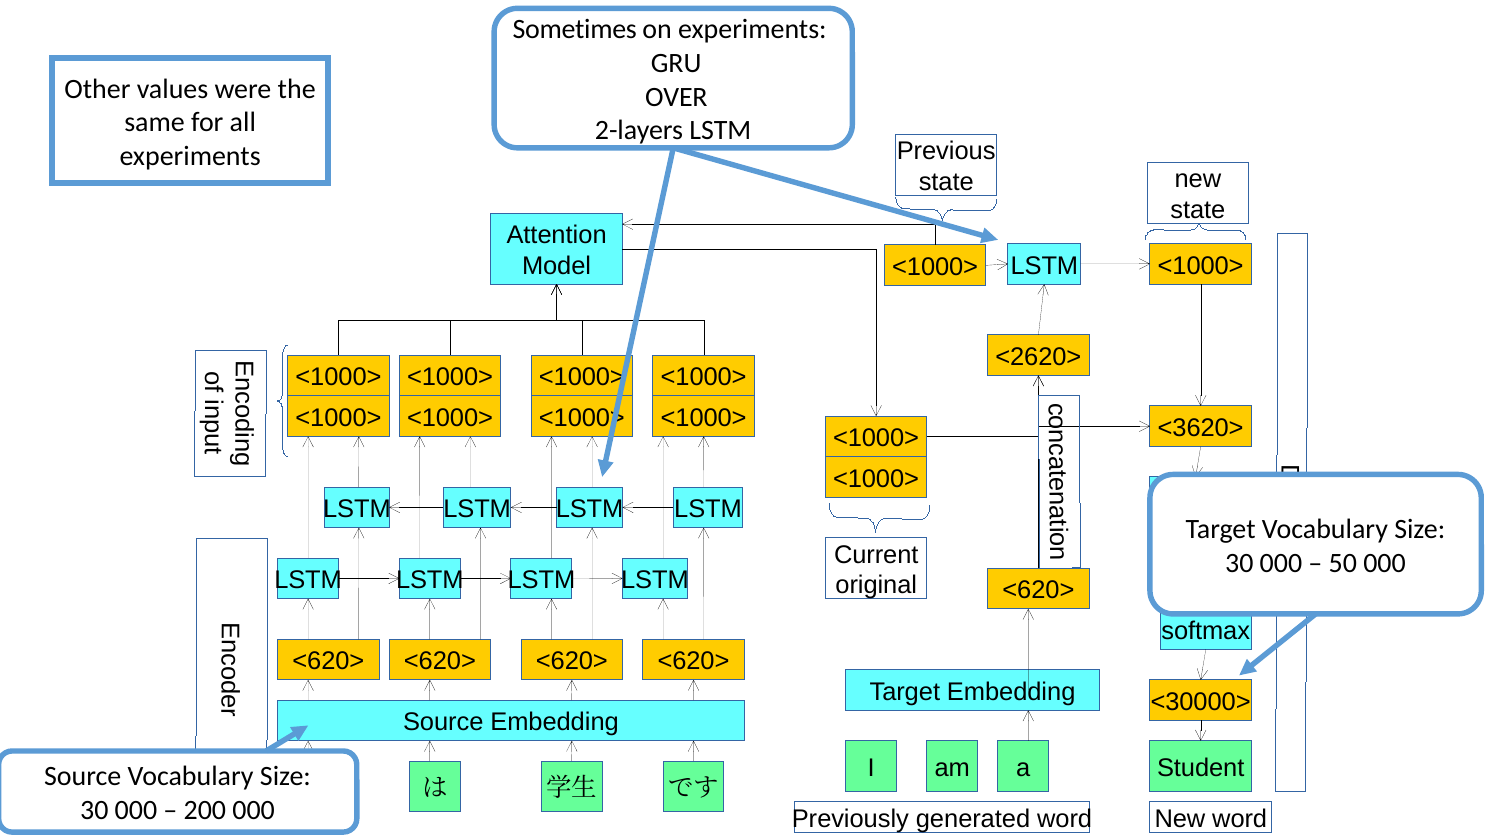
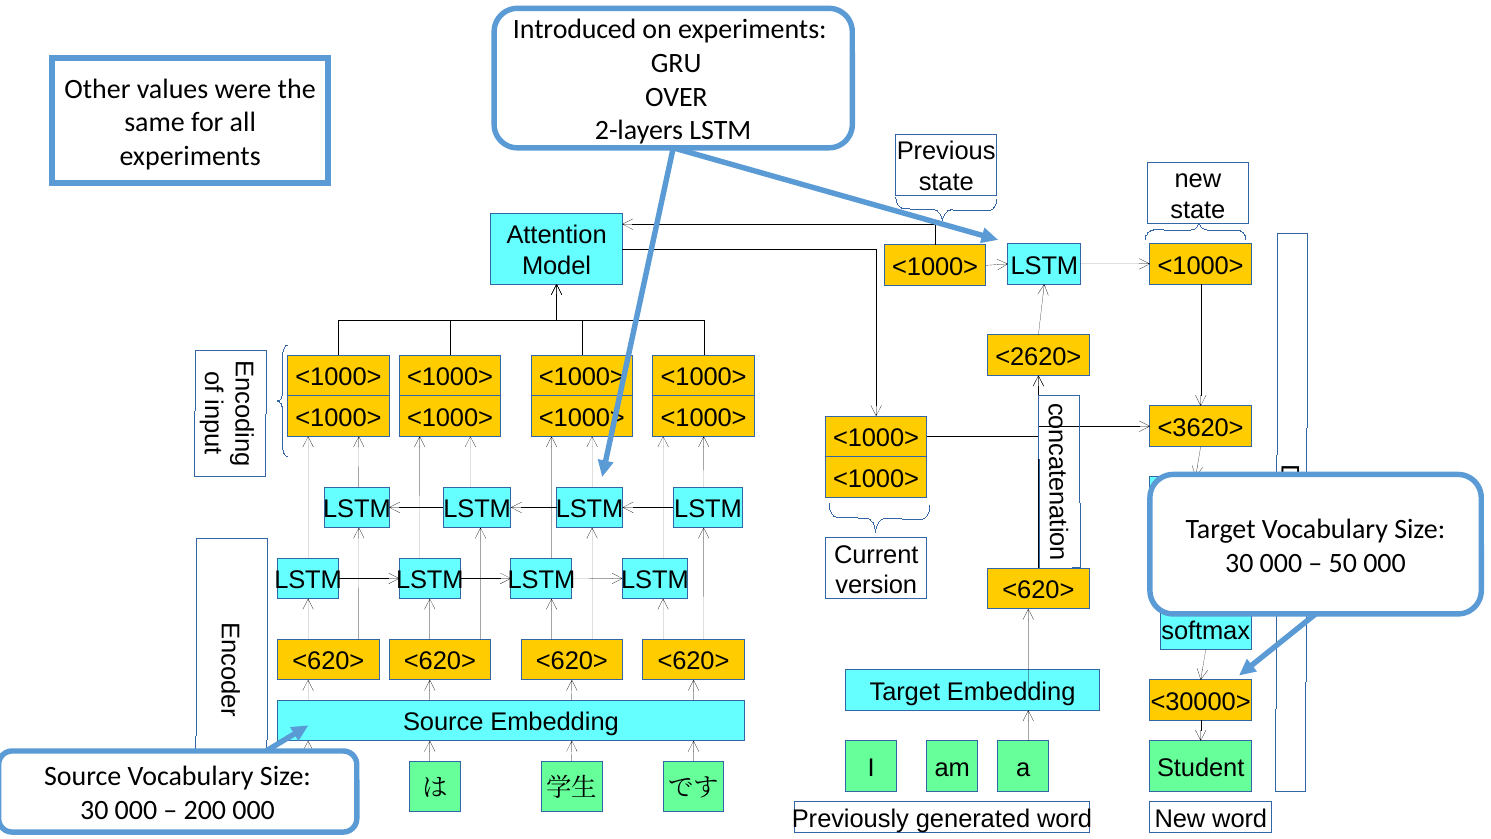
Sometimes: Sometimes -> Introduced (575, 30)
original: original -> version (876, 585)
